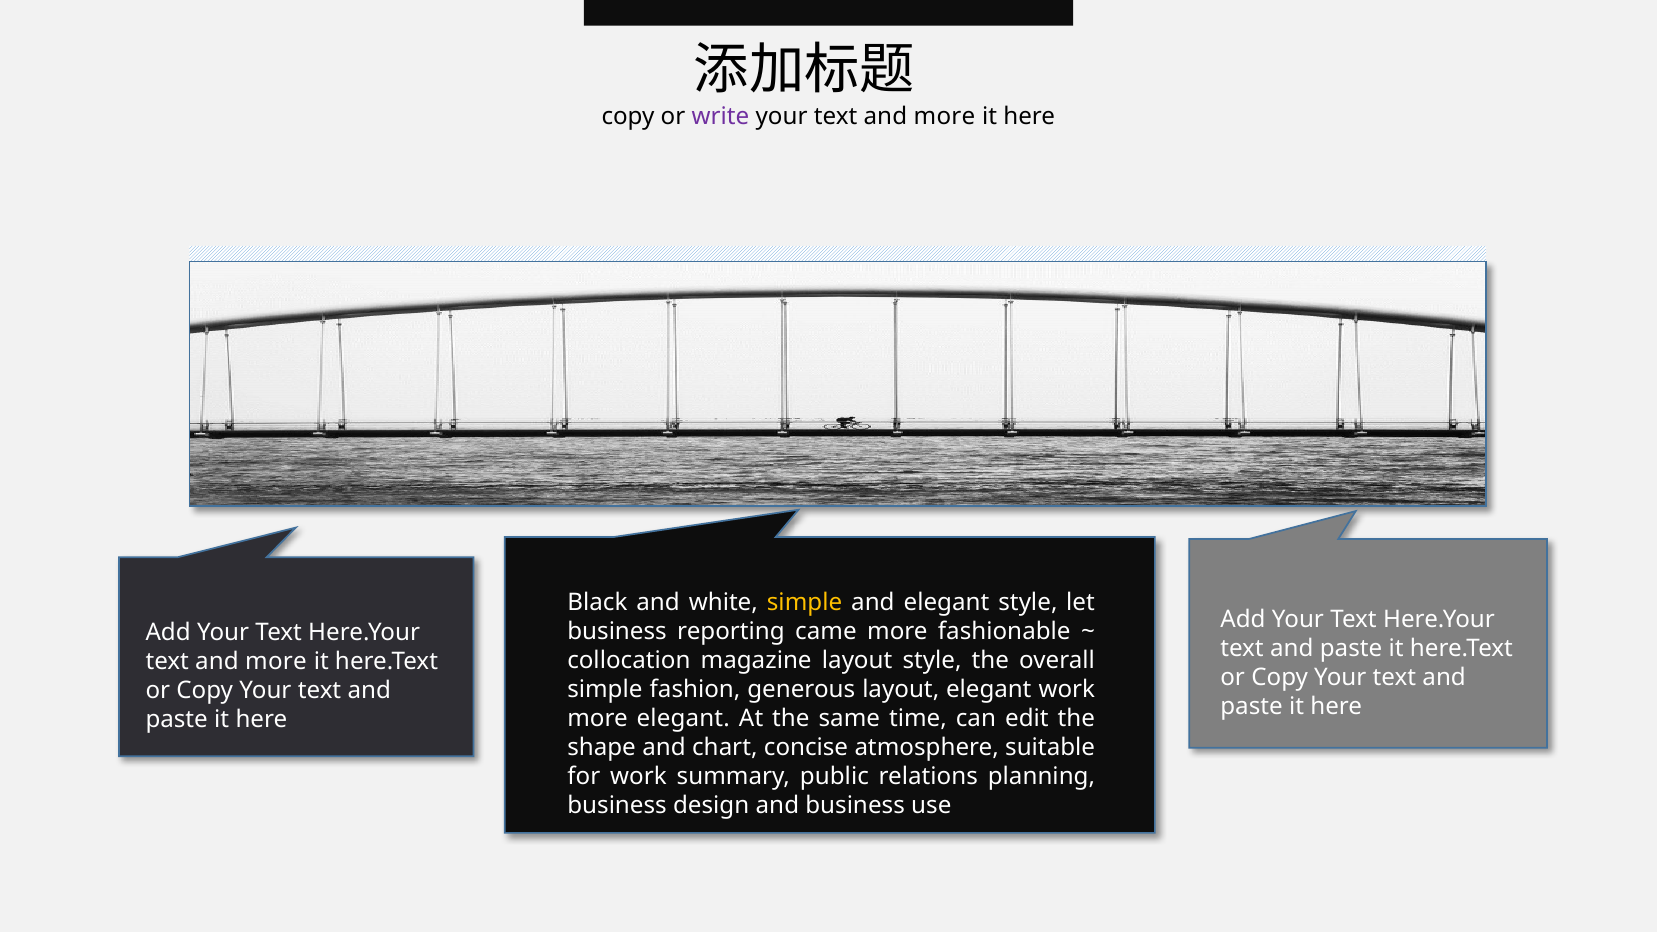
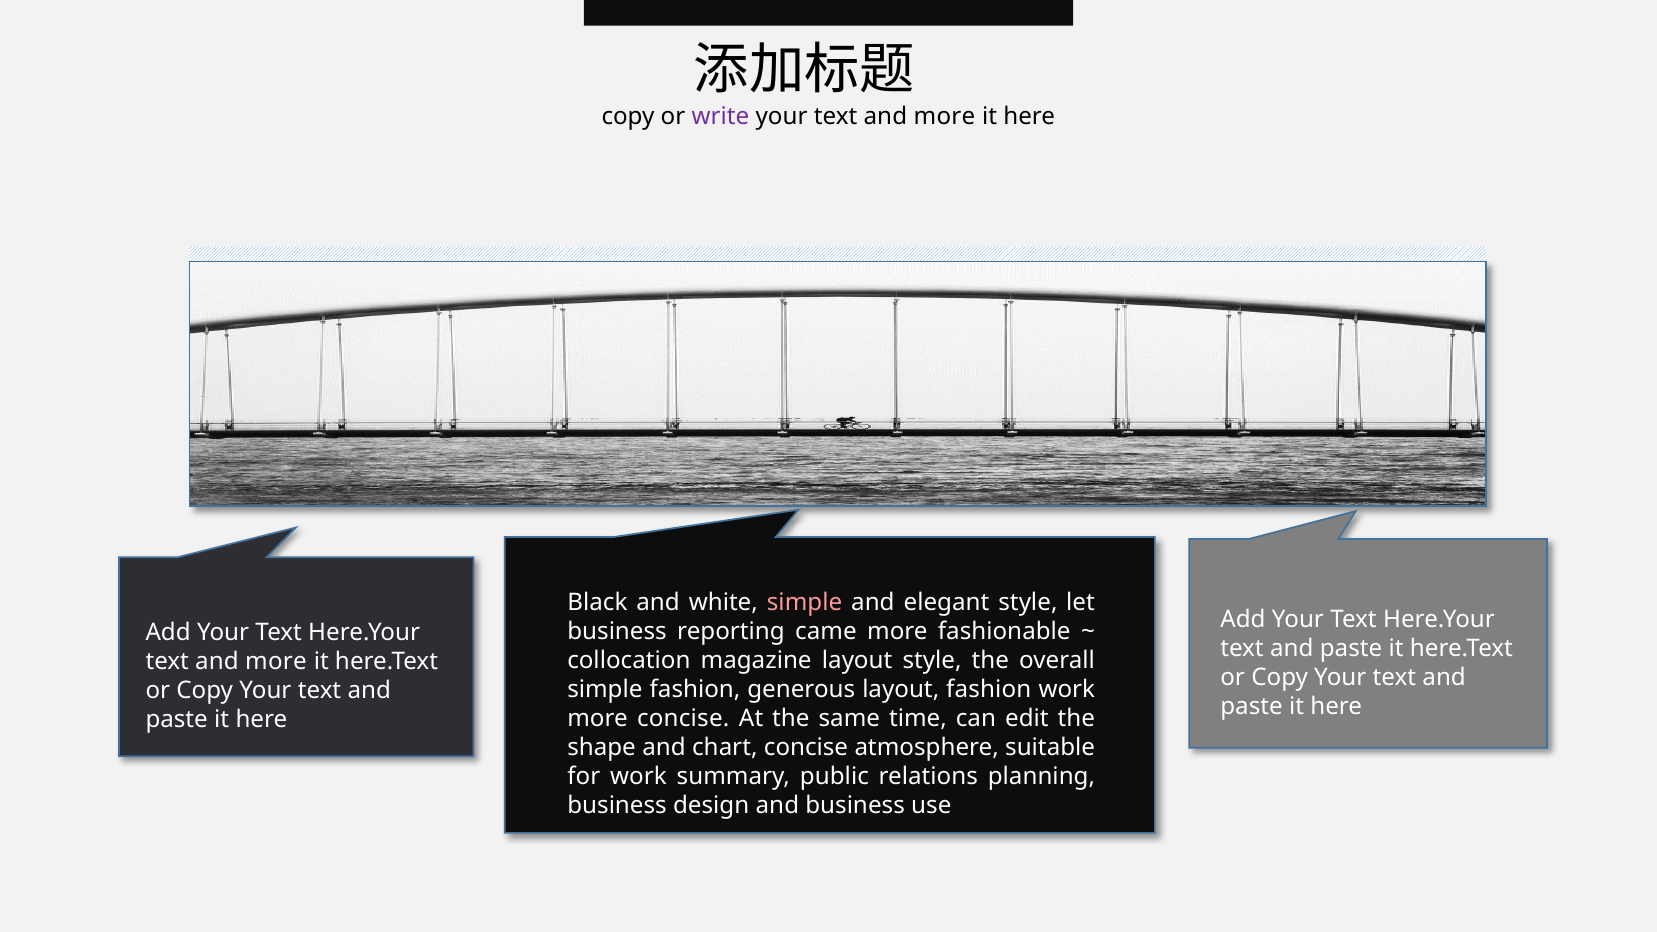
simple colour: yellow -> pink (805, 603)
layout elegant: elegant -> fashion (989, 690)
more elegant: elegant -> concise (683, 719)
